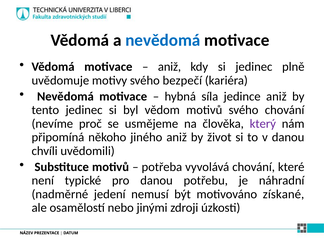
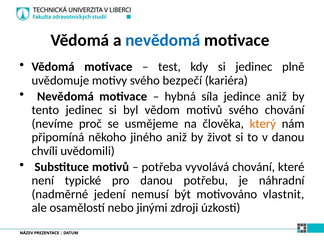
aniž: aniž -> test (169, 67)
který colour: purple -> orange (263, 124)
získané: získané -> vlastnit (284, 194)
